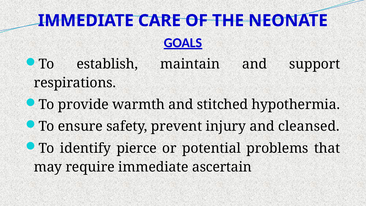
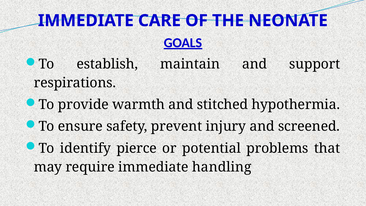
cleansed: cleansed -> screened (309, 126)
ascertain: ascertain -> handling (222, 167)
